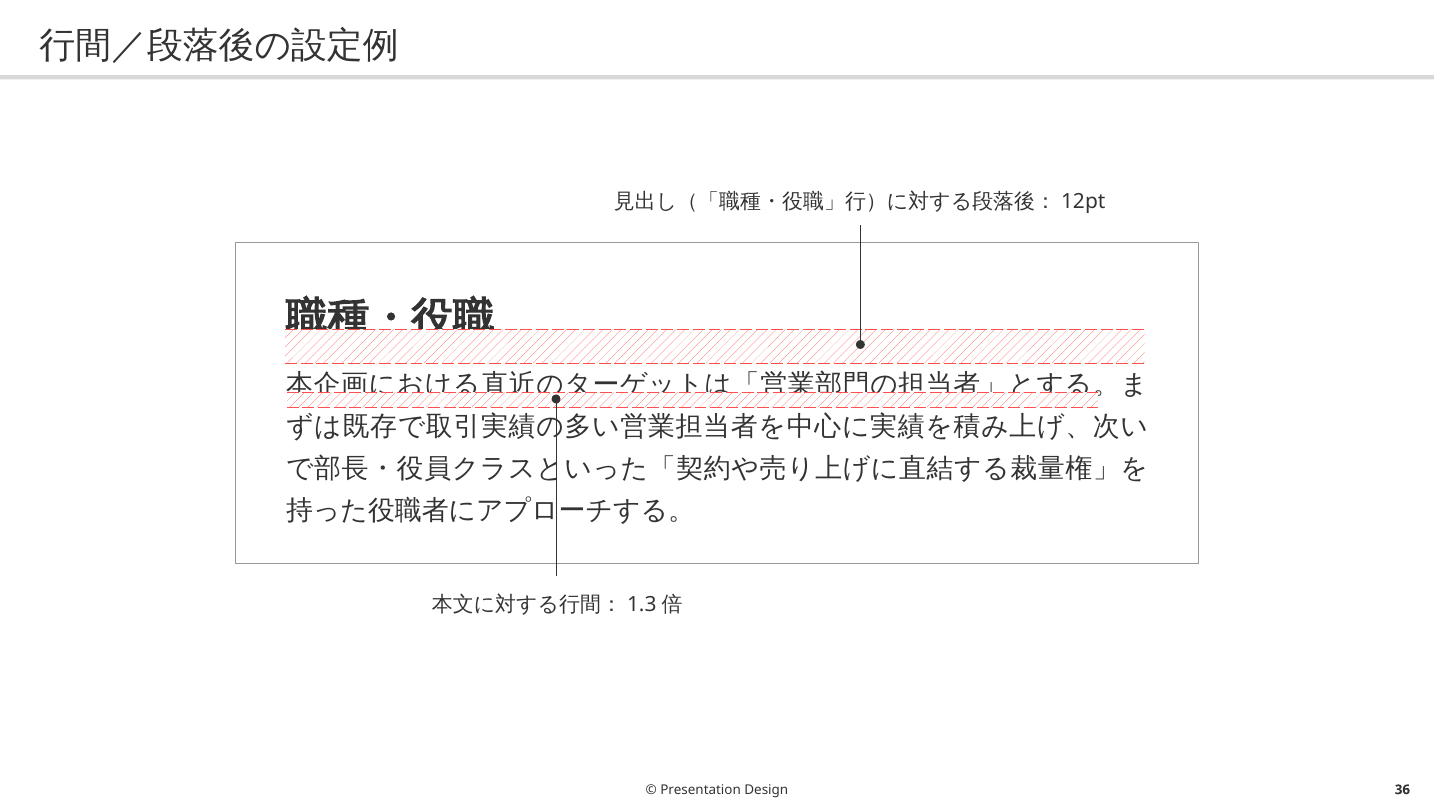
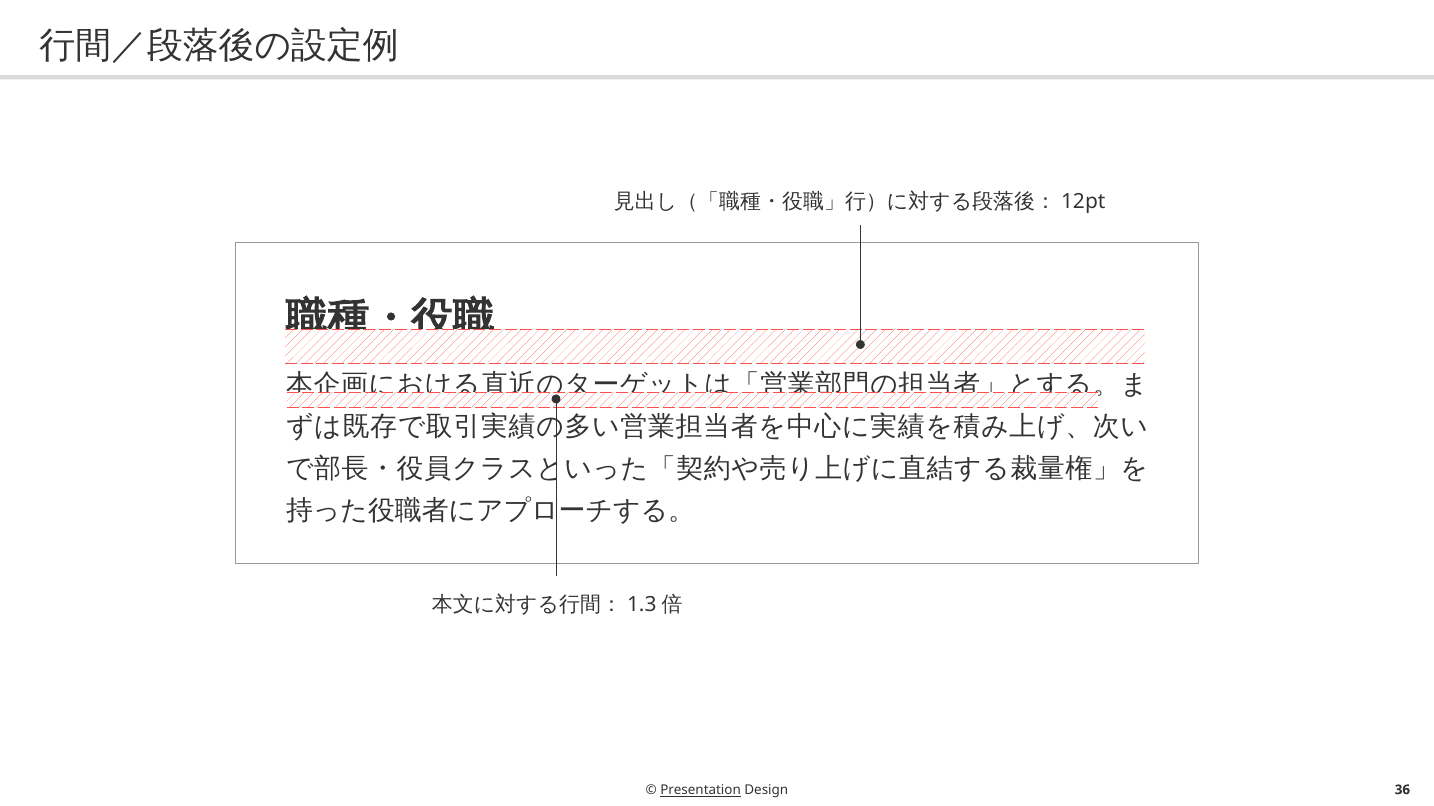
Presentation underline: none -> present (701, 791)
